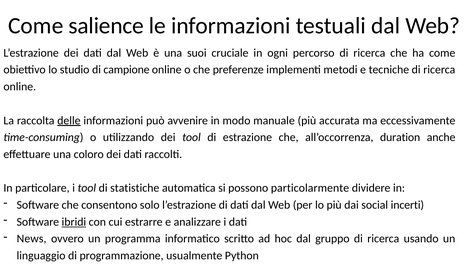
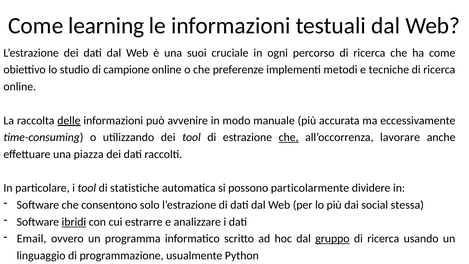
salience: salience -> learning (106, 26)
che underline: none -> present (289, 137)
duration: duration -> lavorare (400, 137)
coloro: coloro -> piazza (89, 154)
incerti: incerti -> stessa (407, 205)
News: News -> Email (32, 239)
gruppo underline: none -> present (332, 239)
